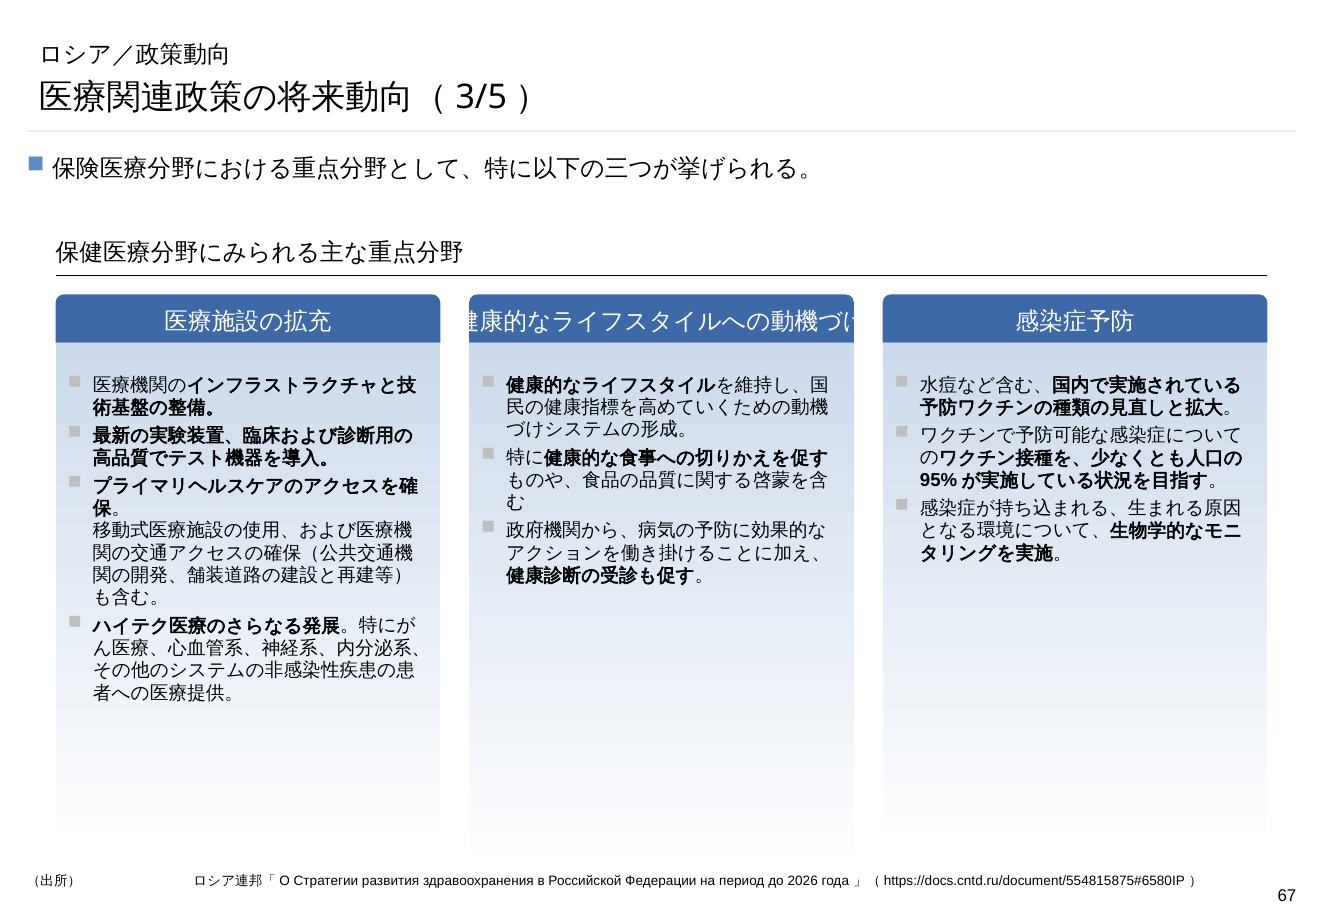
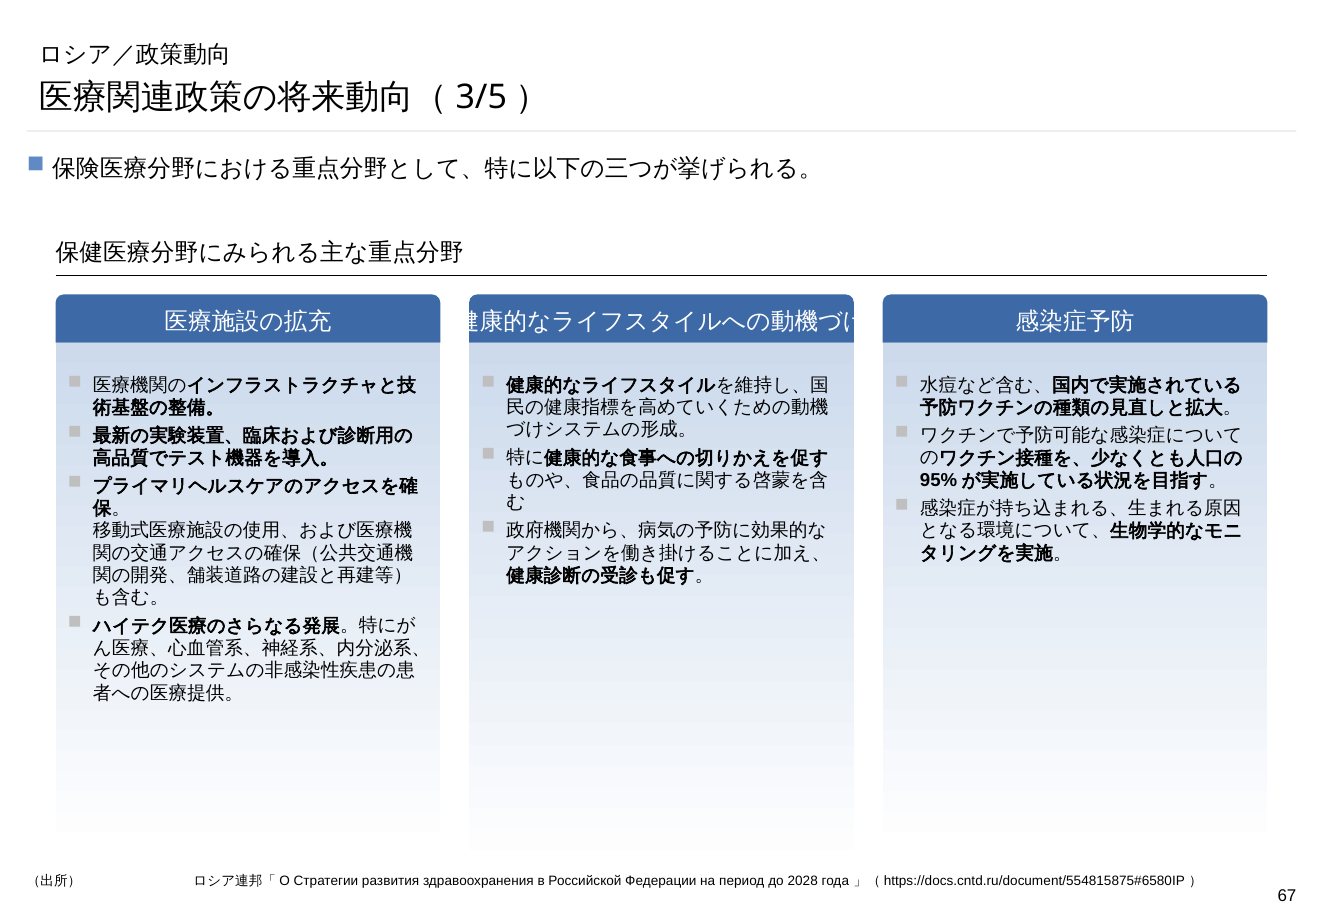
2026: 2026 -> 2028 (803, 881)
